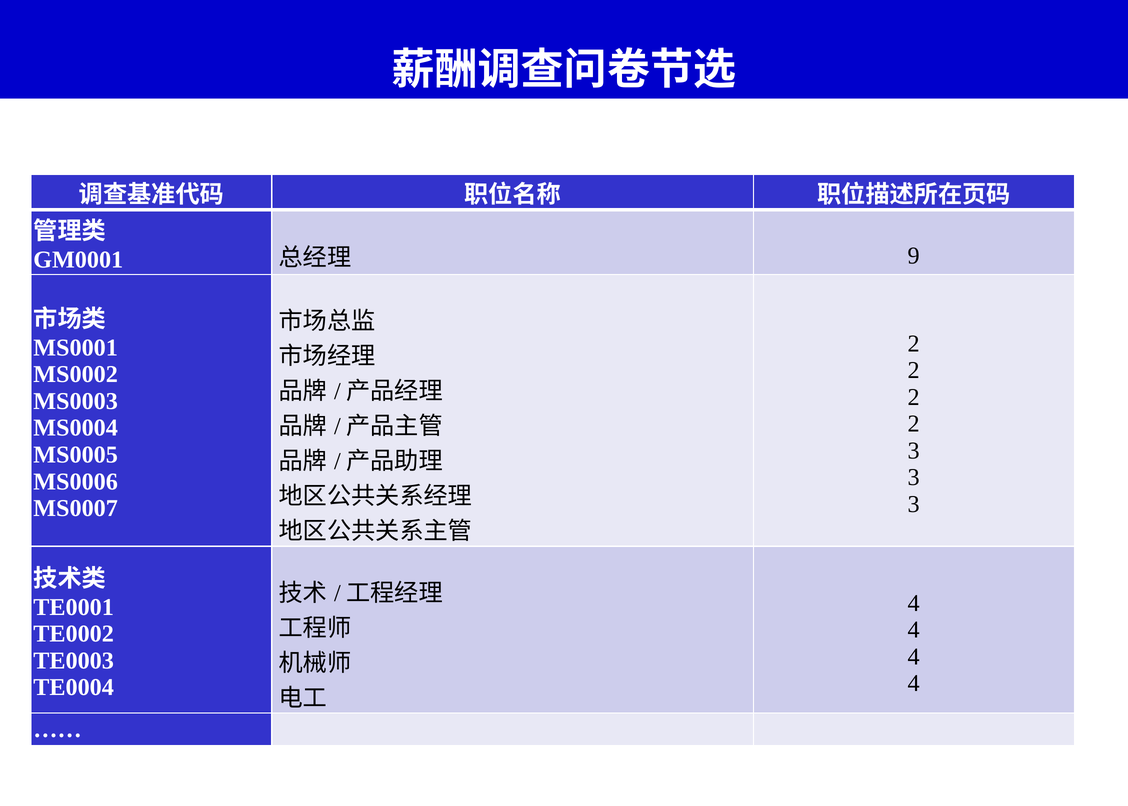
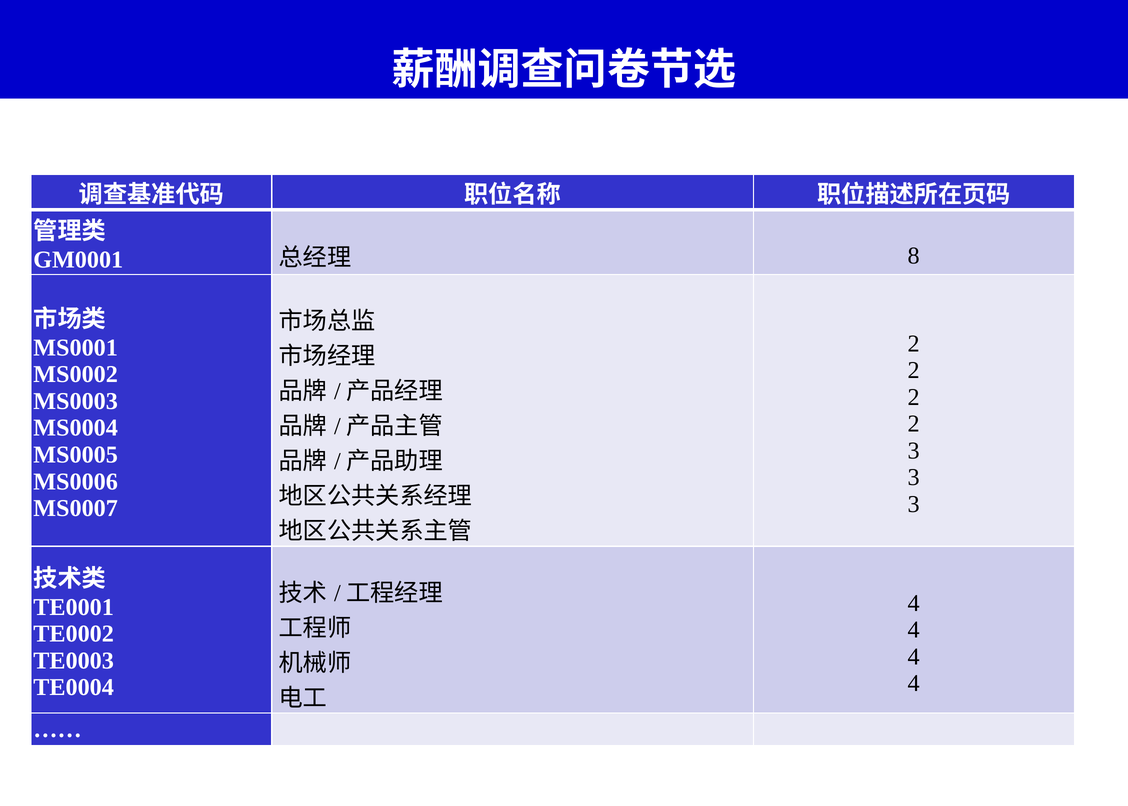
9: 9 -> 8 (914, 256)
